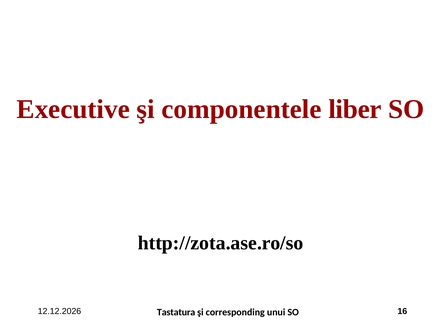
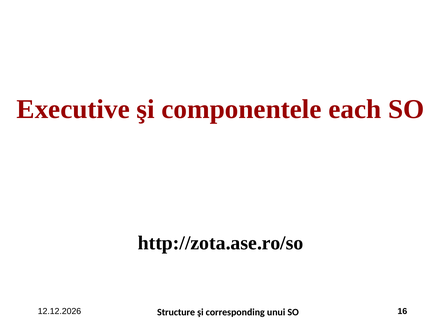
liber: liber -> each (355, 109)
Tastatura: Tastatura -> Structure (176, 313)
